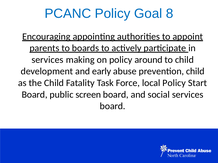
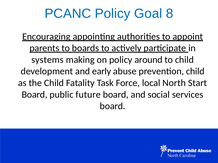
services: services -> systems (47, 60)
local Policy: Policy -> North (174, 83)
screen: screen -> future (88, 95)
